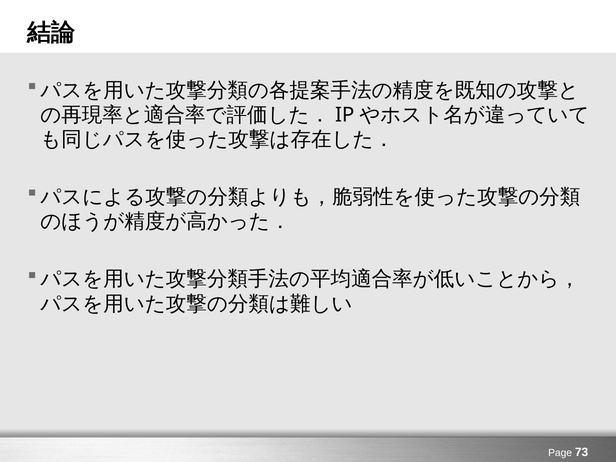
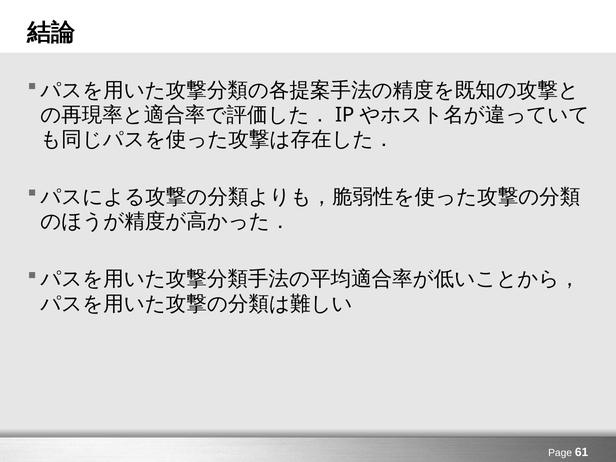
73: 73 -> 61 (582, 452)
